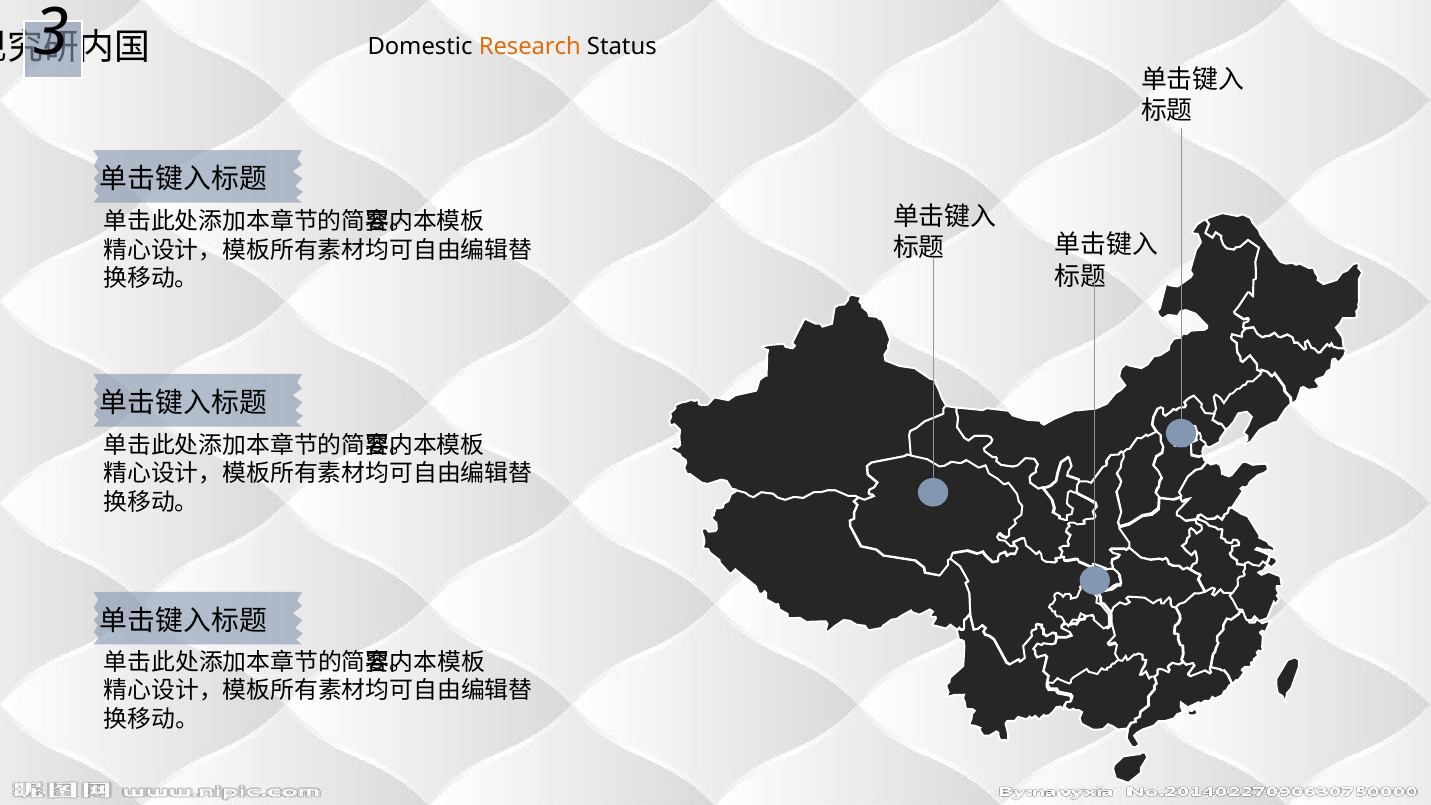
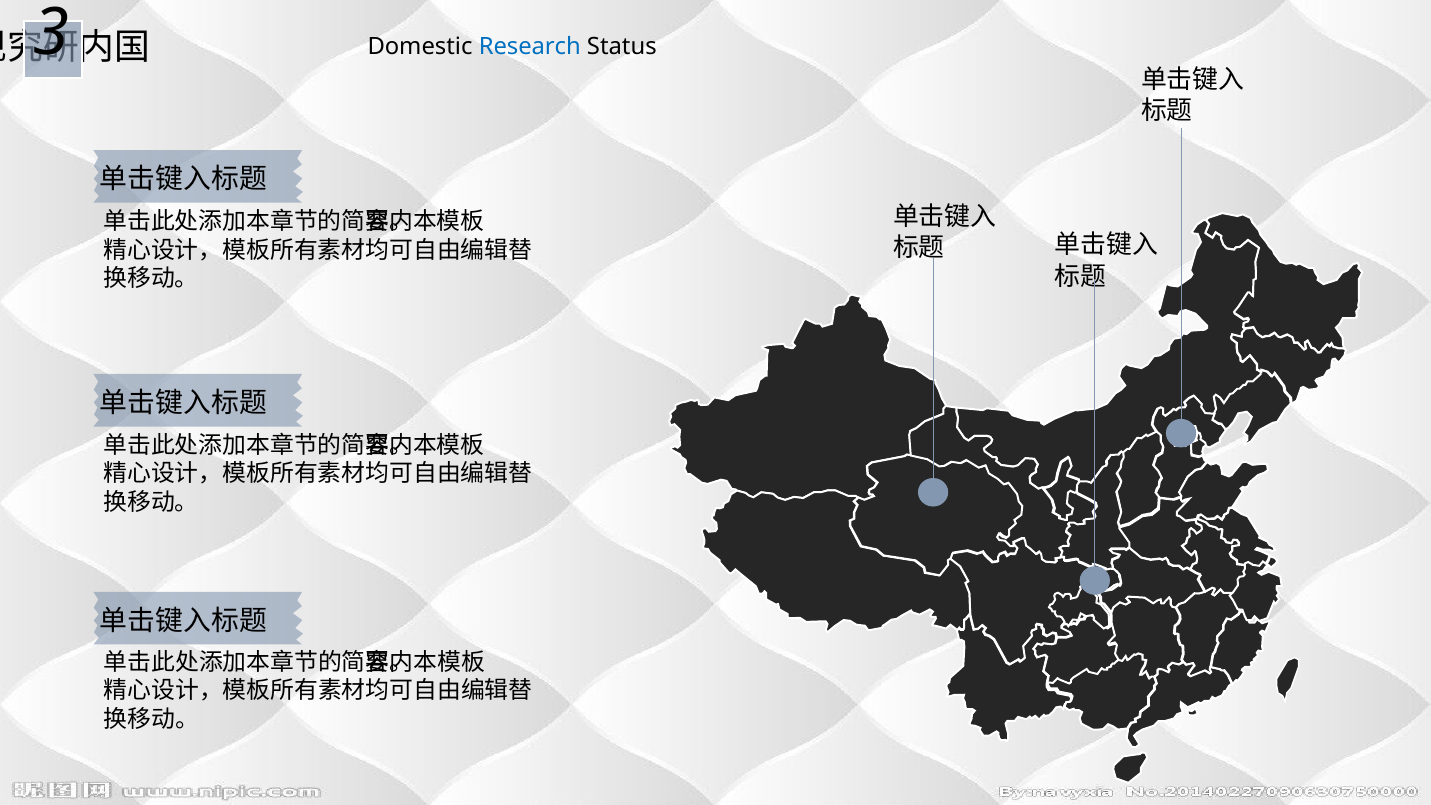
Research colour: orange -> blue (530, 47)
